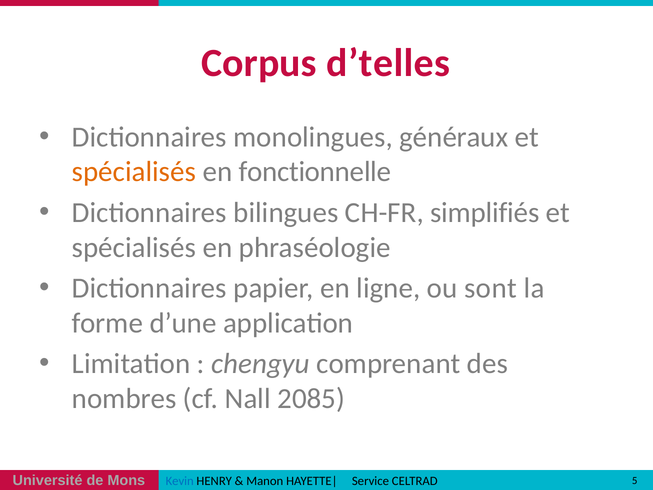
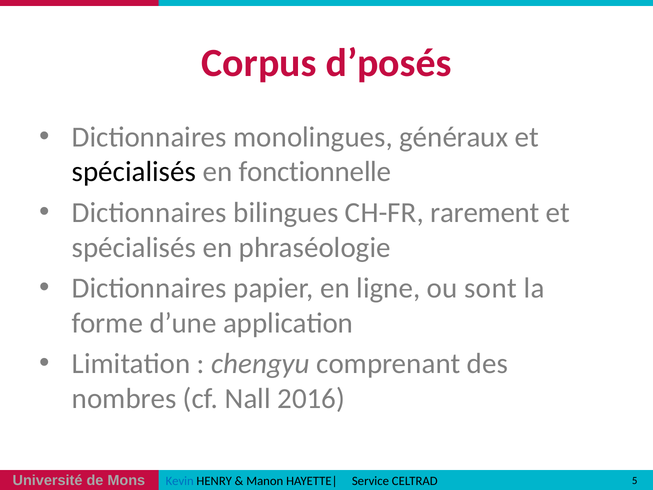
d’telles: d’telles -> d’posés (389, 63)
spécialisés colour: orange -> black (134, 172)
simplifiés: simplifiés -> rarement (485, 212)
2085: 2085 -> 2016 (311, 398)
